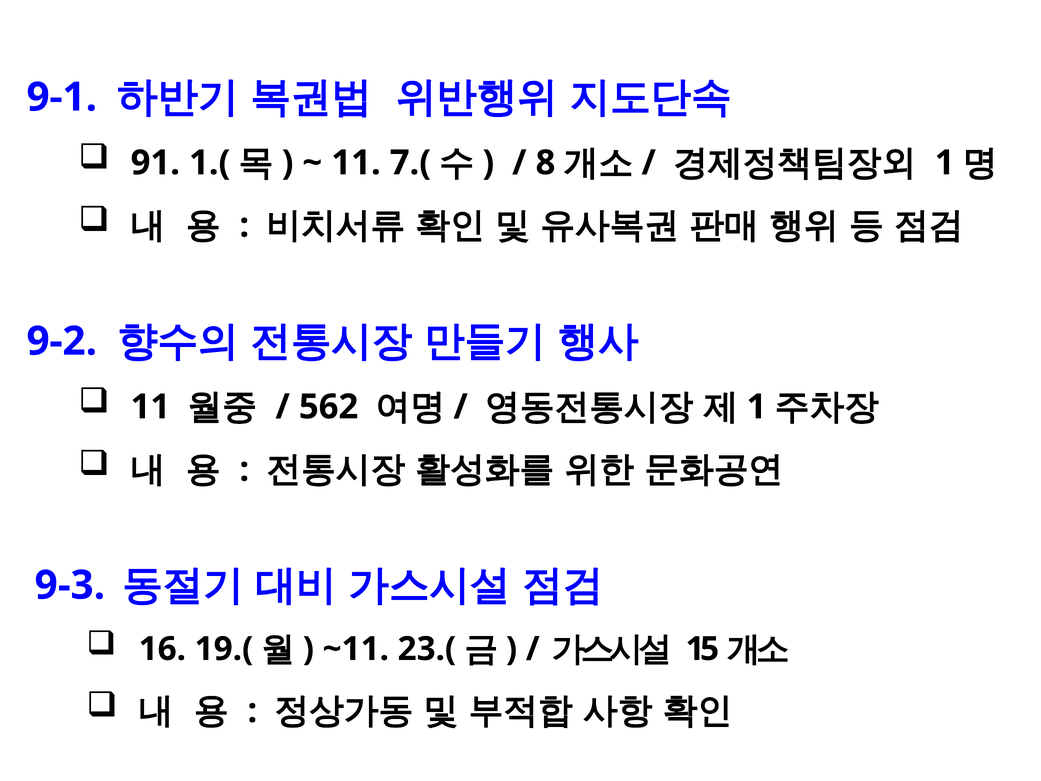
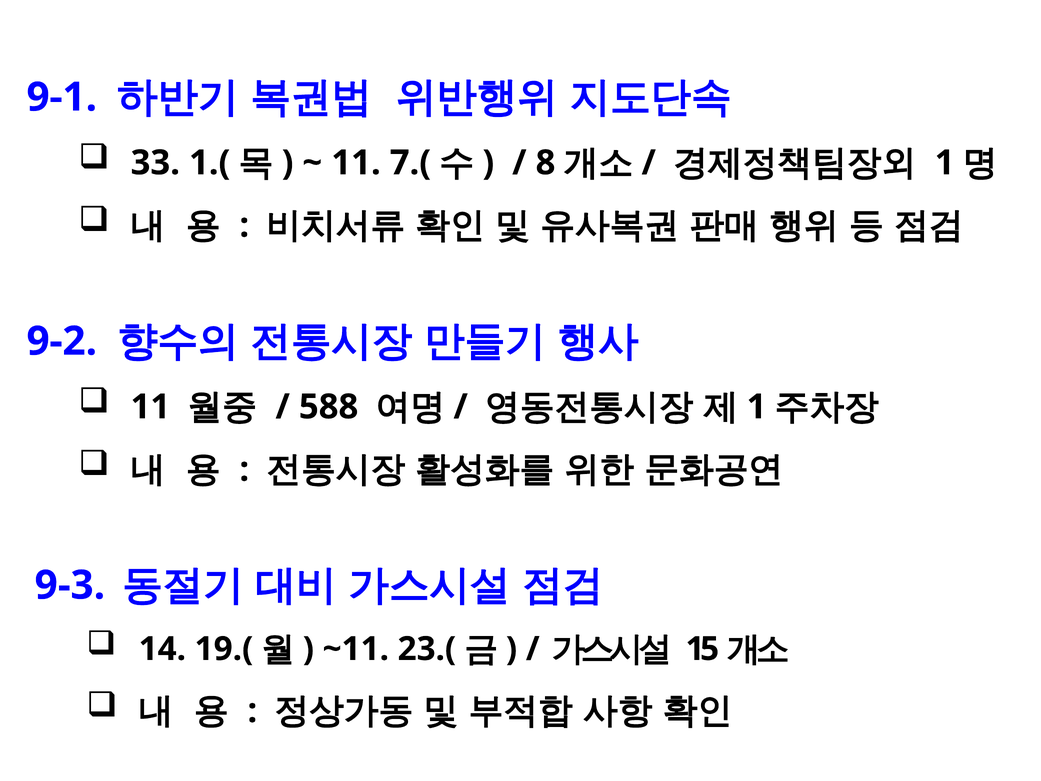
91: 91 -> 33 (155, 163)
562: 562 -> 588 (329, 407)
16: 16 -> 14 (162, 649)
